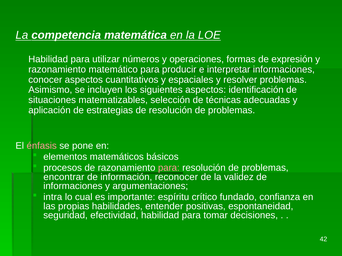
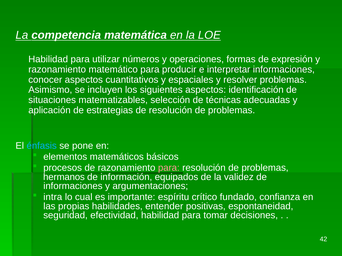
énfasis colour: pink -> light blue (42, 146)
encontrar: encontrar -> hermanos (64, 177)
reconocer: reconocer -> equipados (177, 177)
